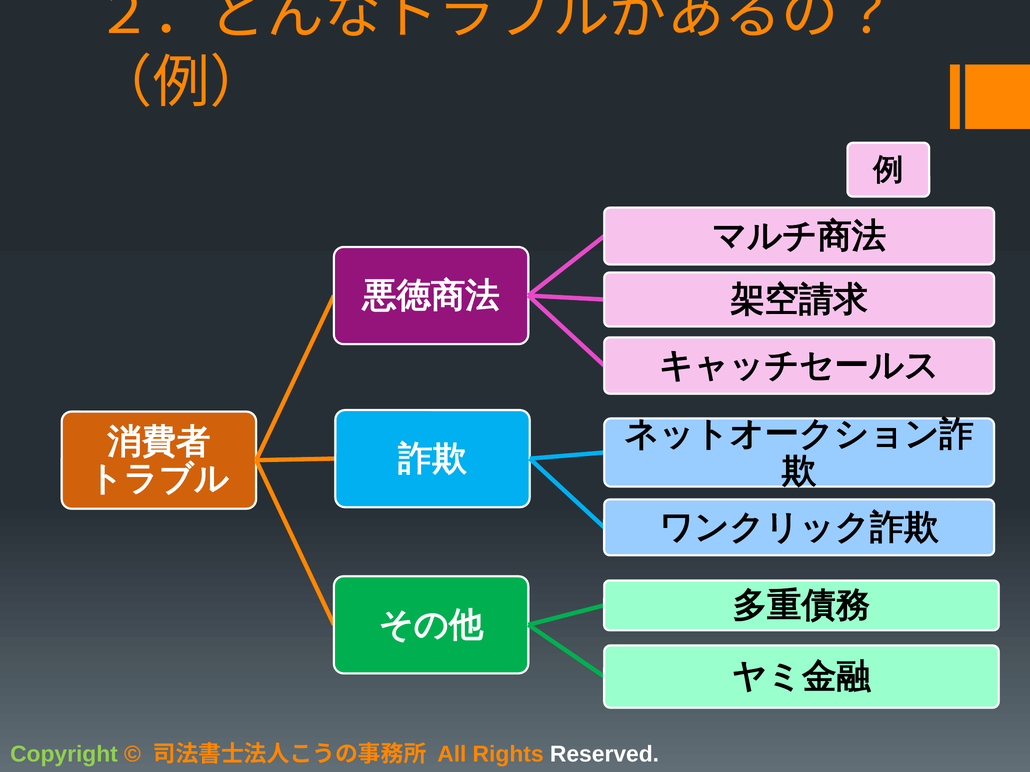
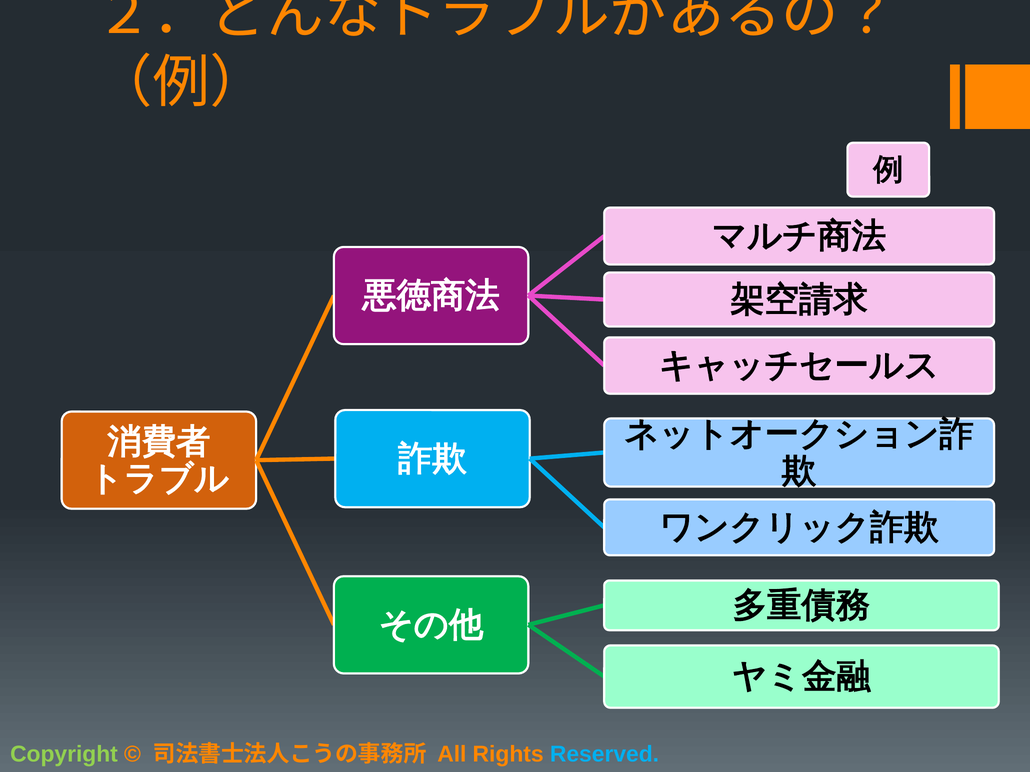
Reserved colour: white -> light blue (604, 755)
